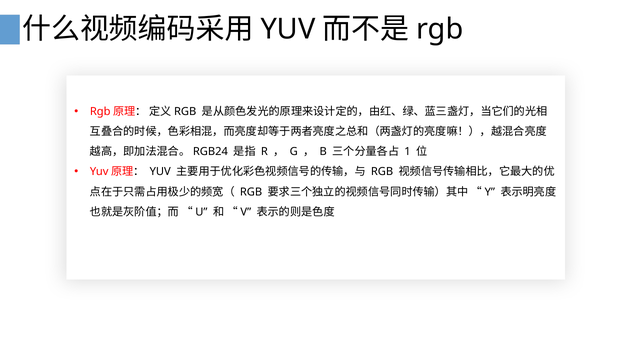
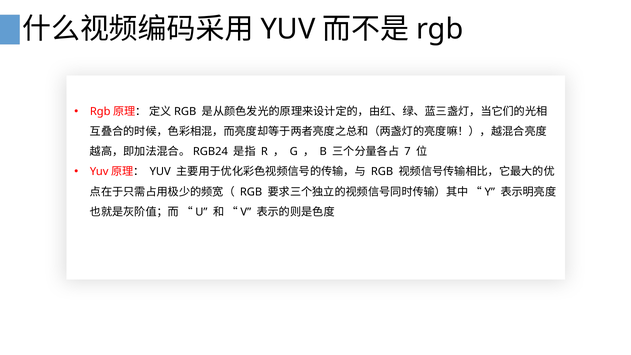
1: 1 -> 7 (408, 152)
